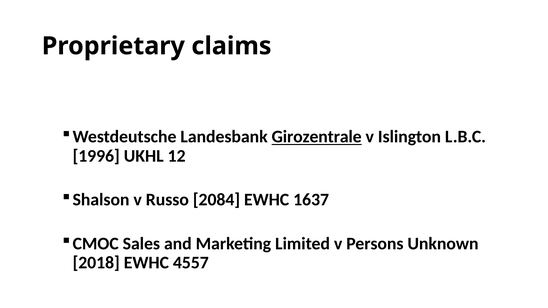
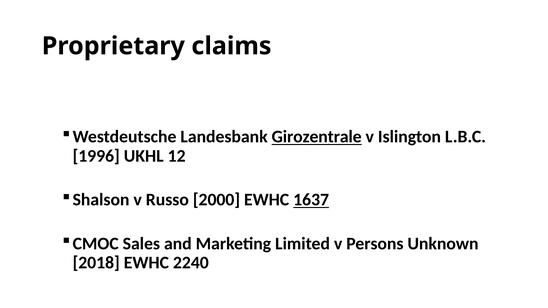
2084: 2084 -> 2000 (216, 200)
1637 underline: none -> present (311, 200)
4557: 4557 -> 2240 (191, 263)
